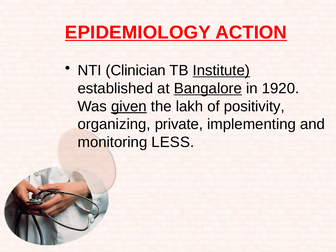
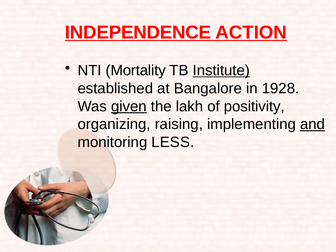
EPIDEMIOLOGY: EPIDEMIOLOGY -> INDEPENDENCE (138, 32)
Clinician: Clinician -> Mortality (136, 70)
Bangalore underline: present -> none (208, 88)
1920: 1920 -> 1928 (281, 88)
private: private -> raising (179, 124)
and underline: none -> present (313, 124)
